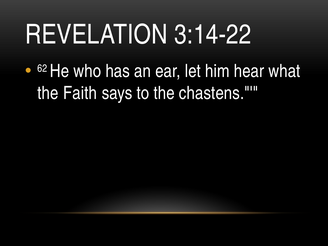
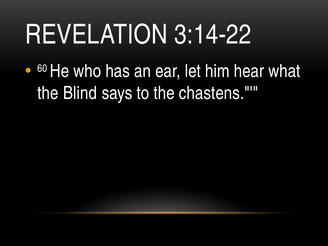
62: 62 -> 60 (42, 68)
Faith: Faith -> Blind (80, 93)
